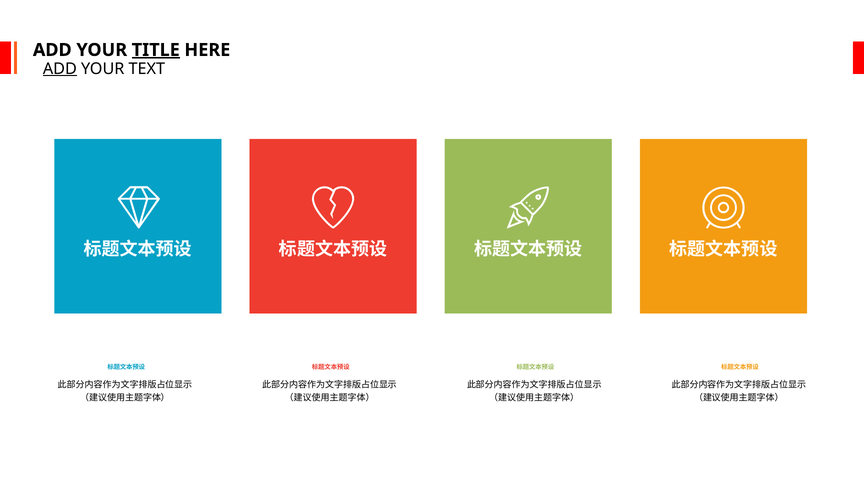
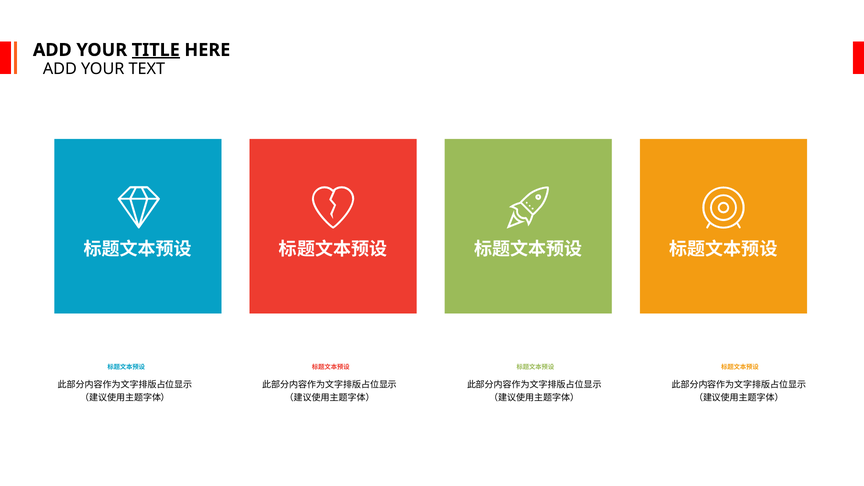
ADD underline: present -> none (60, 69)
